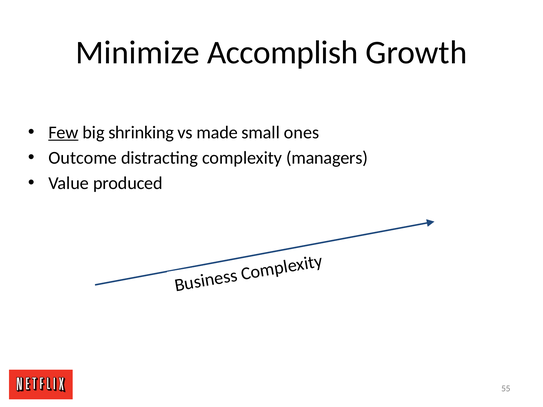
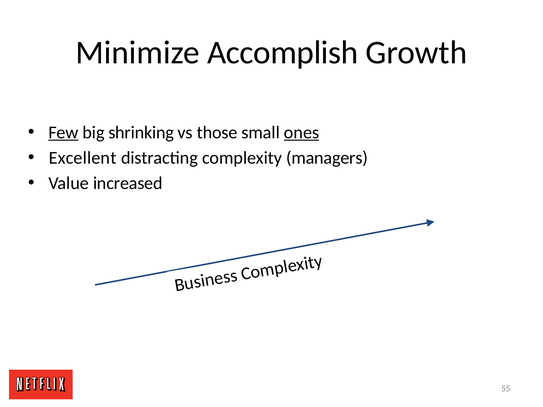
made: made -> those (217, 132)
ones underline: none -> present (302, 132)
Outcome: Outcome -> Excellent (83, 158)
produced: produced -> increased (128, 183)
